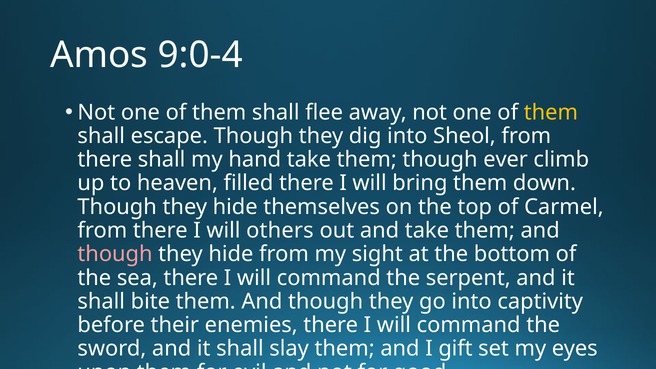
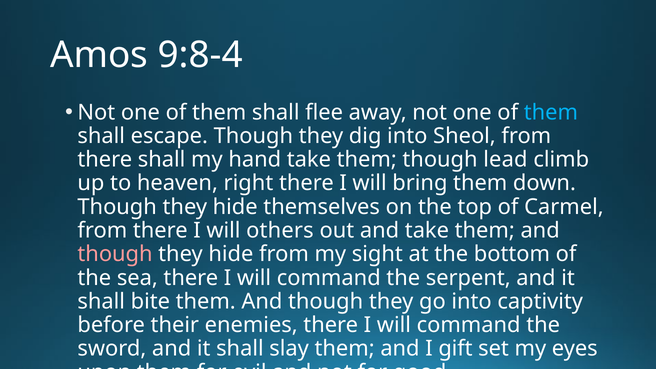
9:0-4: 9:0-4 -> 9:8-4 (200, 55)
them colour: yellow -> light blue (551, 112)
ever: ever -> lead (505, 160)
filled: filled -> right (248, 183)
